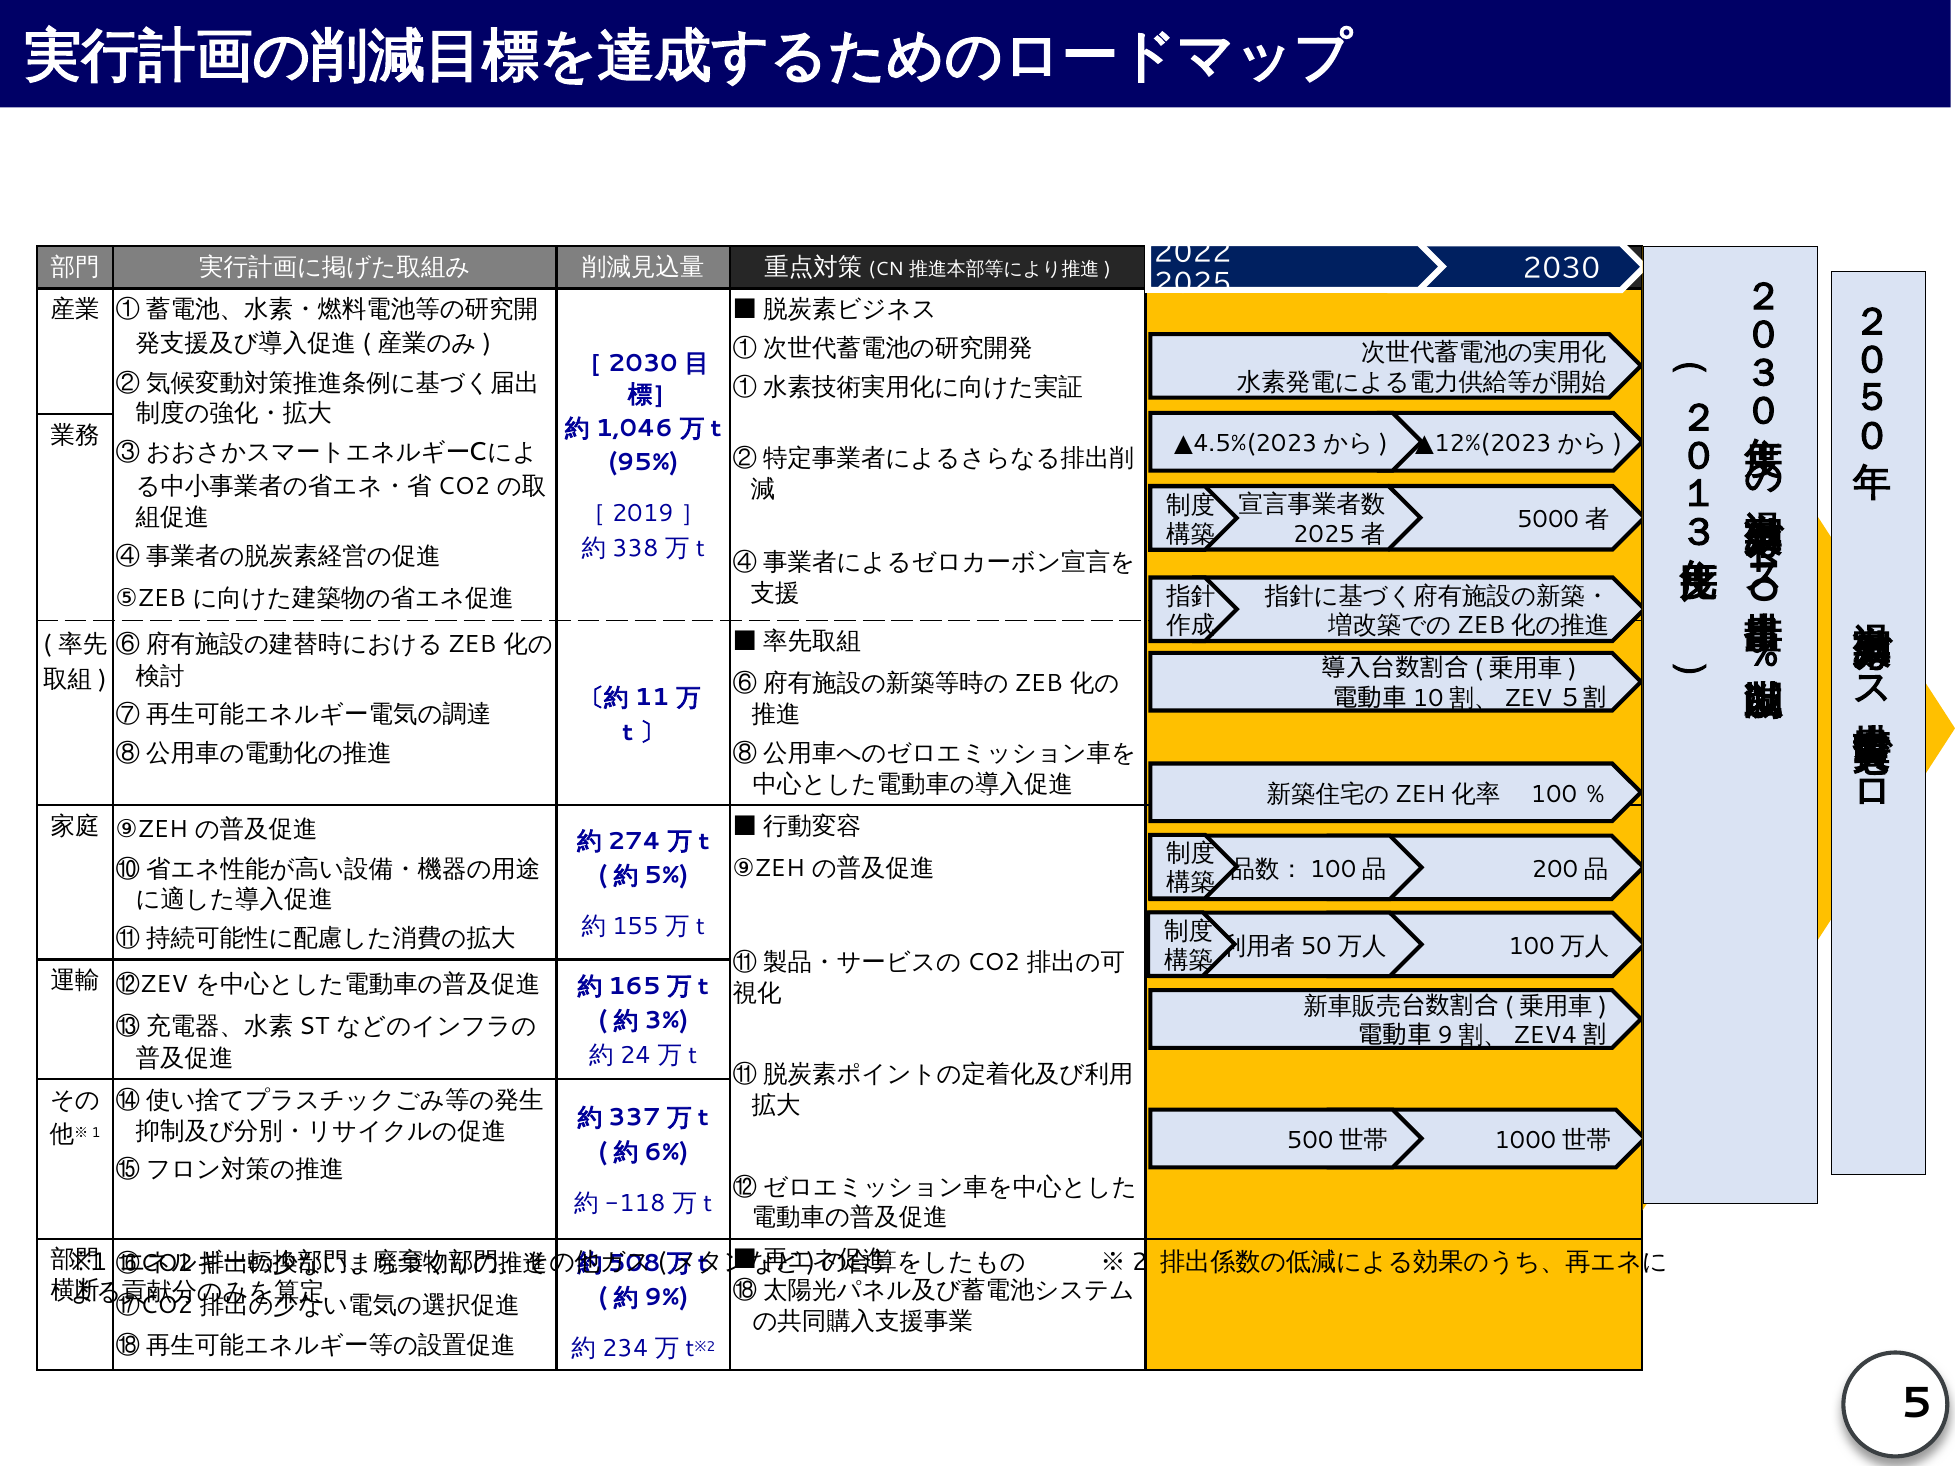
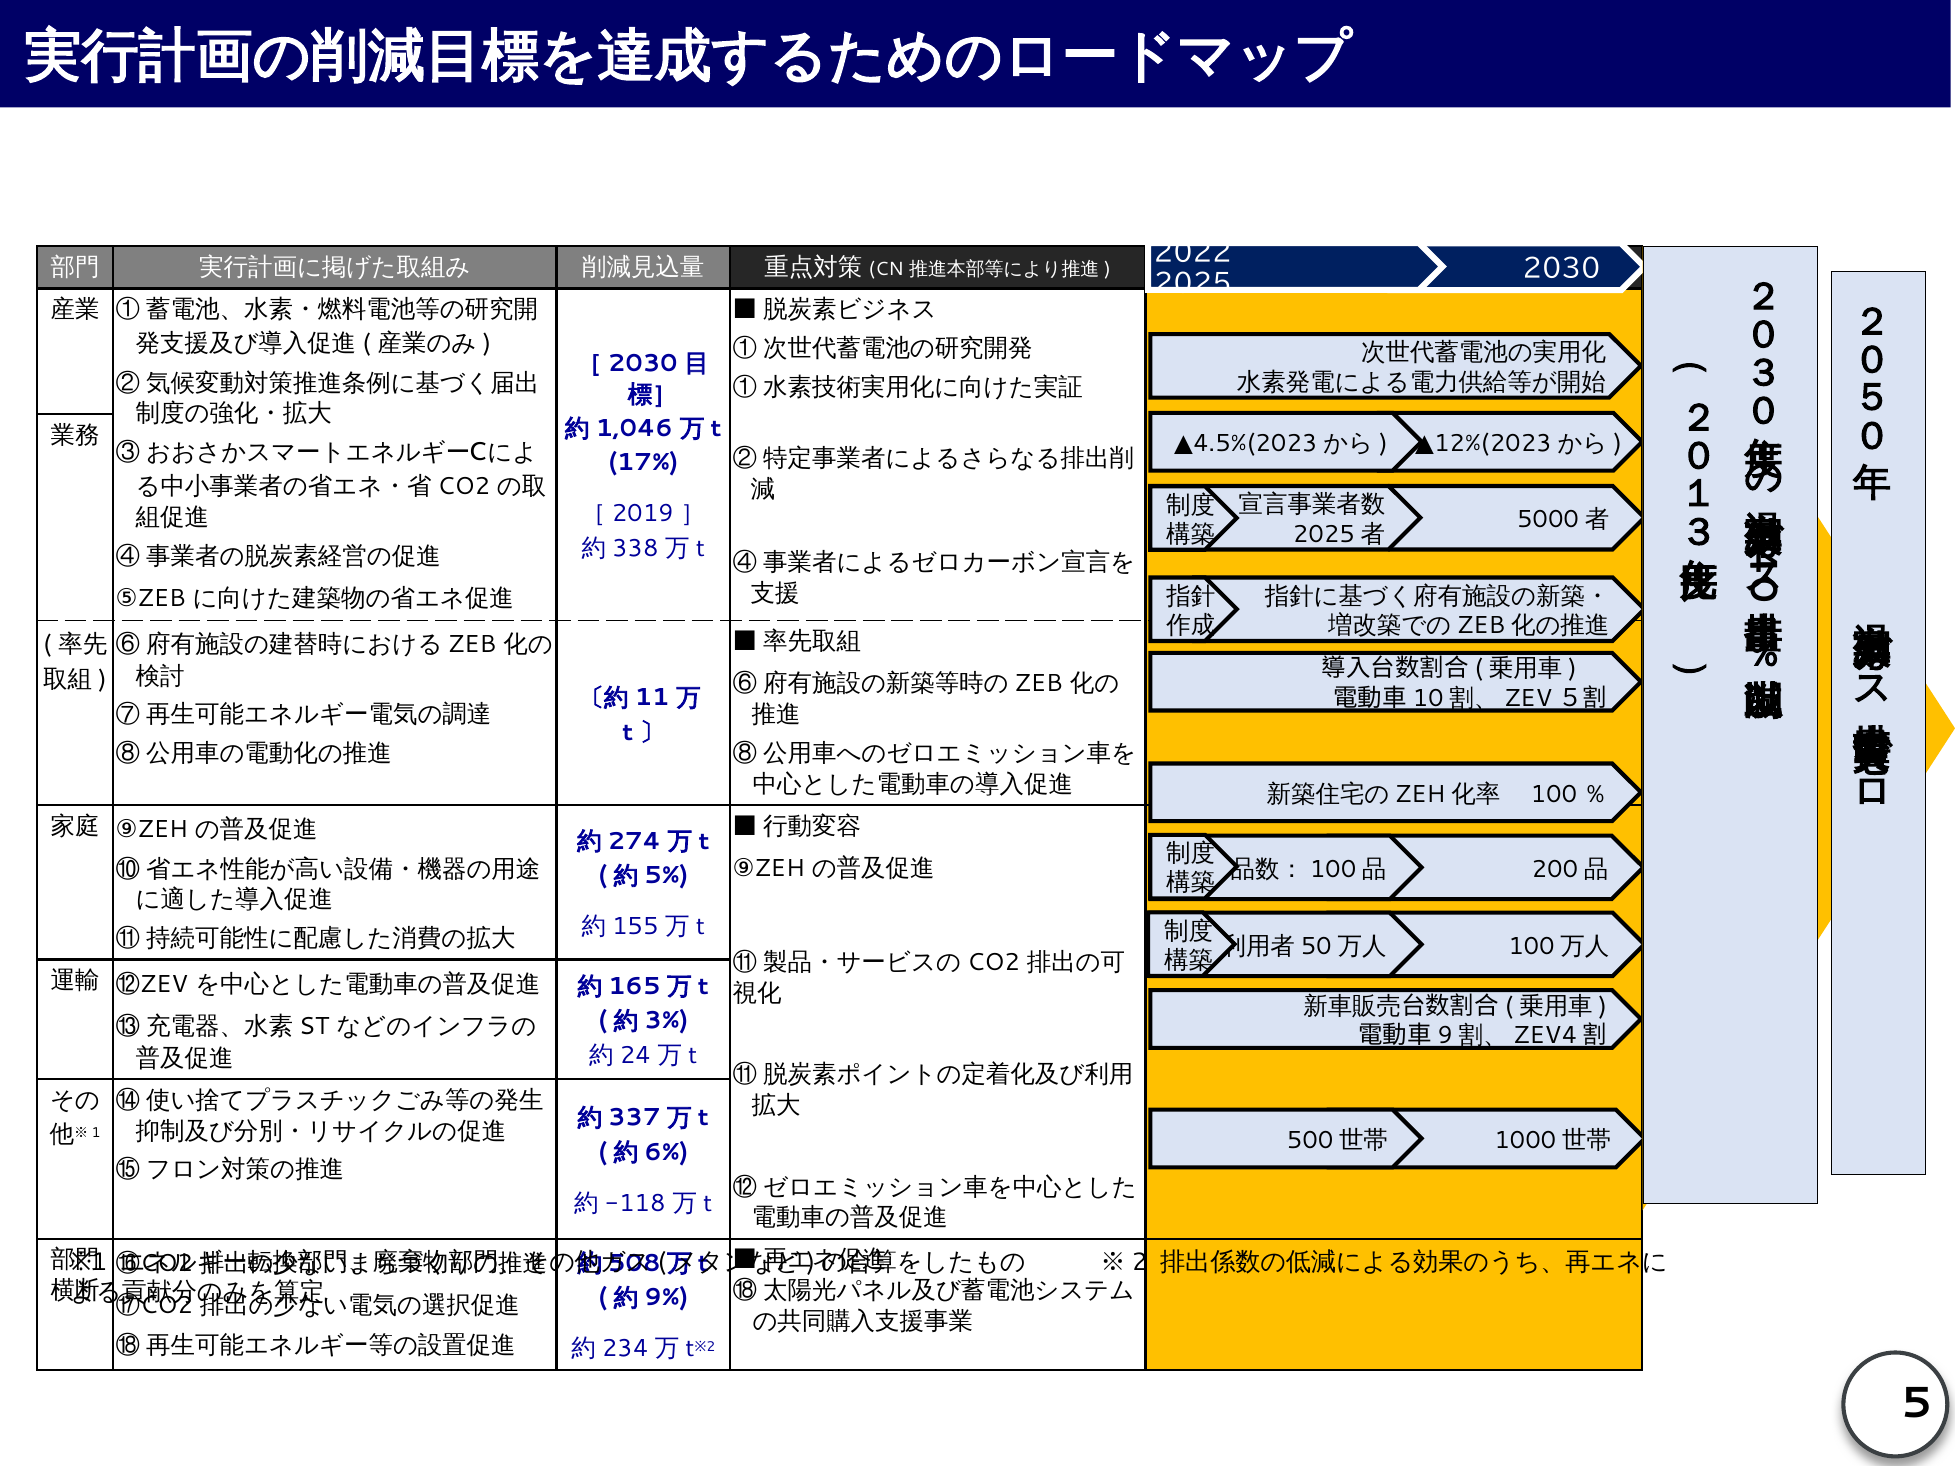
95%: 95% -> 17% (643, 463)
